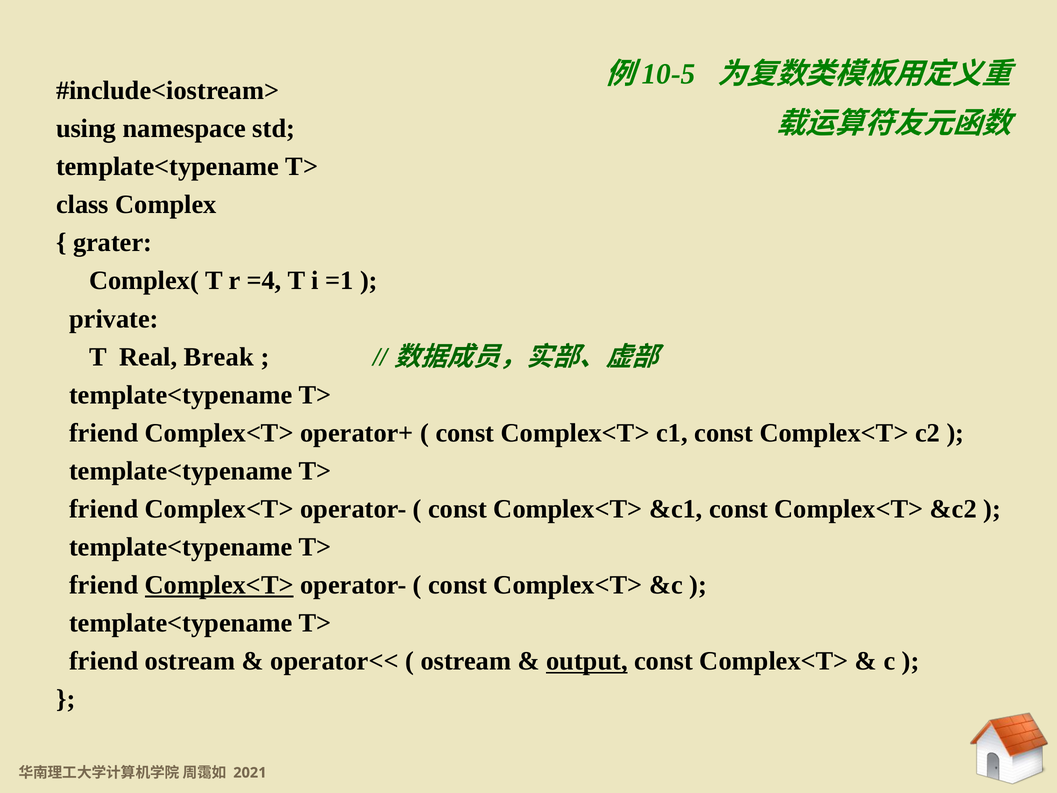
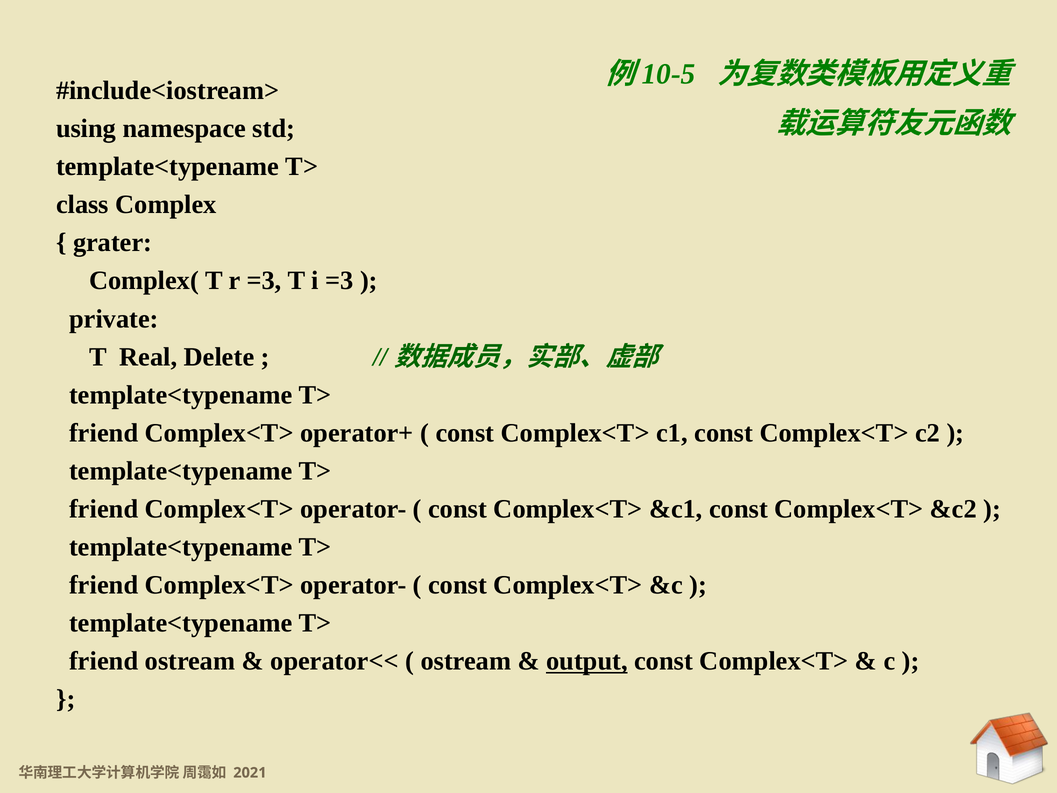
r =4: =4 -> =3 (264, 281)
i =1: =1 -> =3 (339, 281)
Break: Break -> Delete (219, 357)
Complex<T> underline: present -> none (219, 585)
